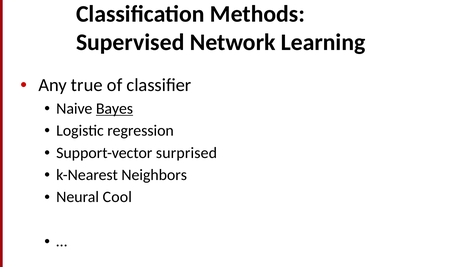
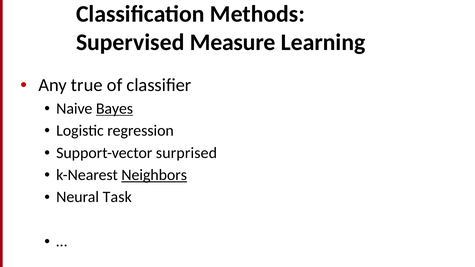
Network: Network -> Measure (233, 42)
Neighbors underline: none -> present (154, 175)
Cool: Cool -> Task (117, 197)
